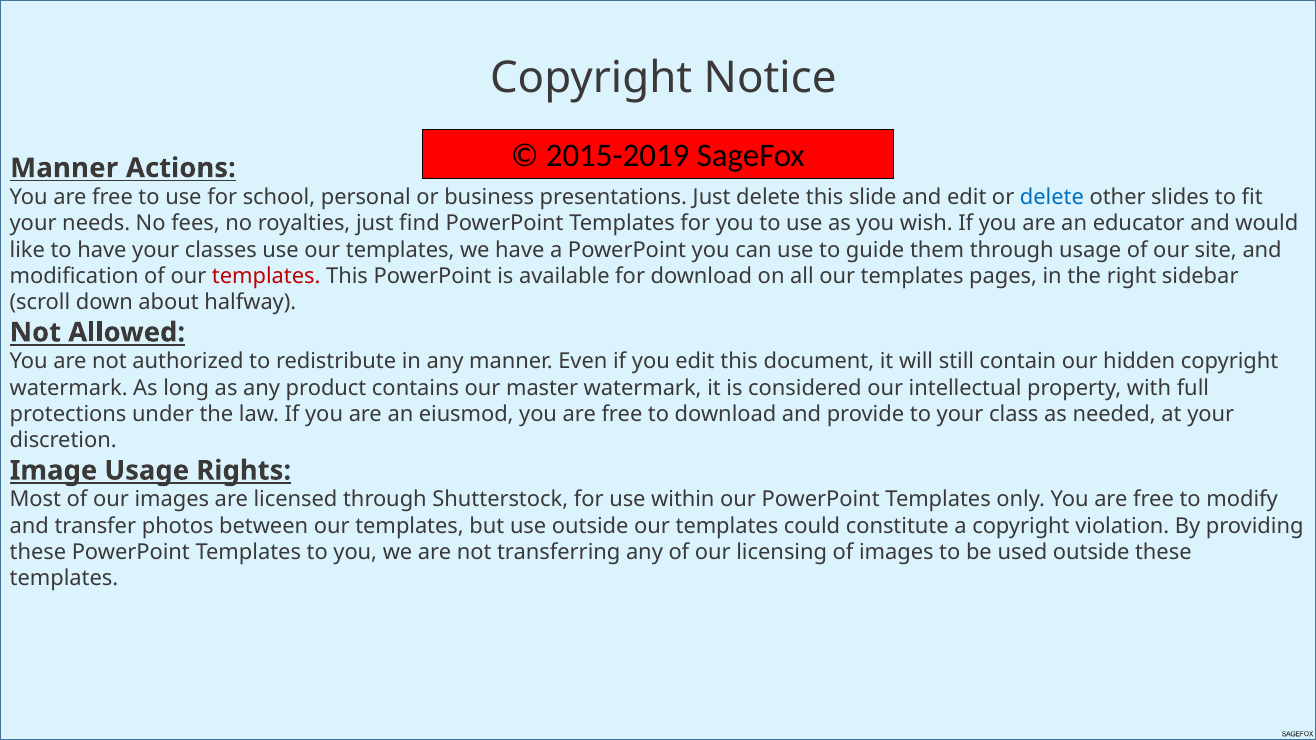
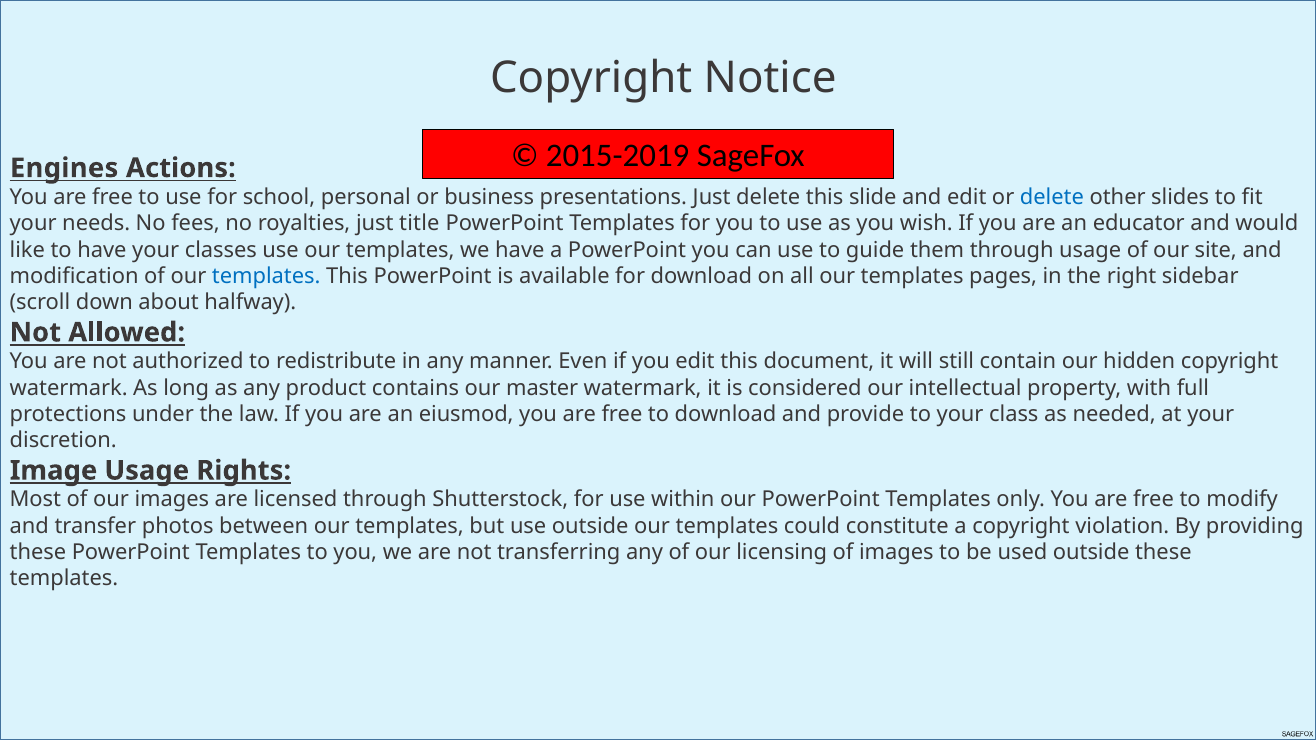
Manner: Manner -> Engines (64, 168)
find: find -> title (419, 224)
templates colour: red -> blue (266, 276)
